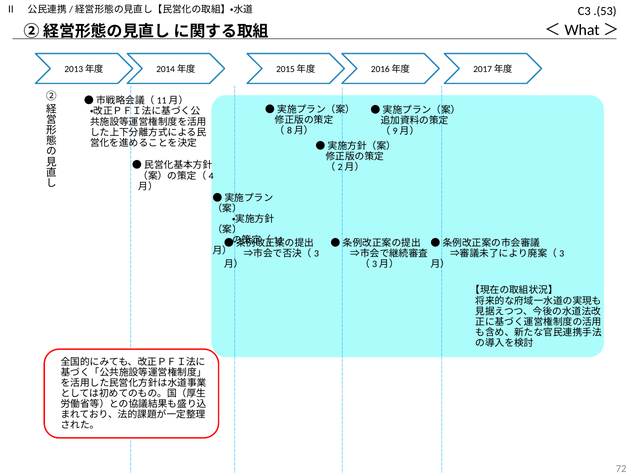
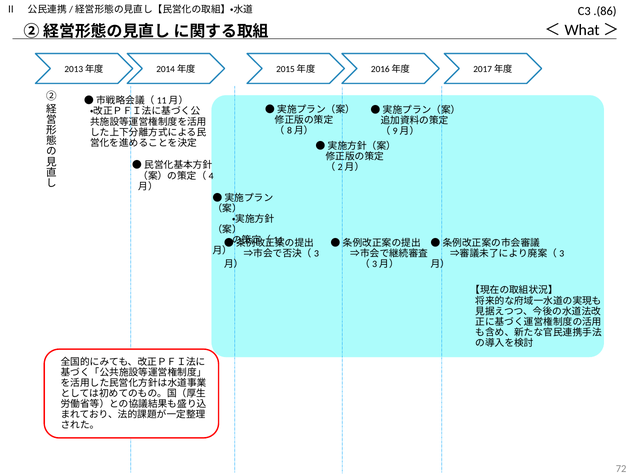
.(53: .(53 -> .(86 (605, 11)
